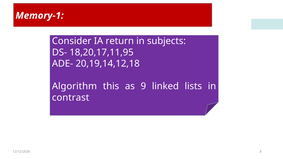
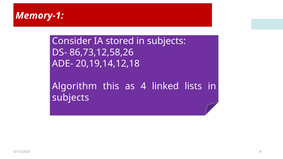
return: return -> stored (120, 41)
18,20,17,11,95: 18,20,17,11,95 -> 86,73,12,58,26 (102, 52)
9: 9 -> 4 (143, 86)
contrast: contrast -> subjects (71, 98)
